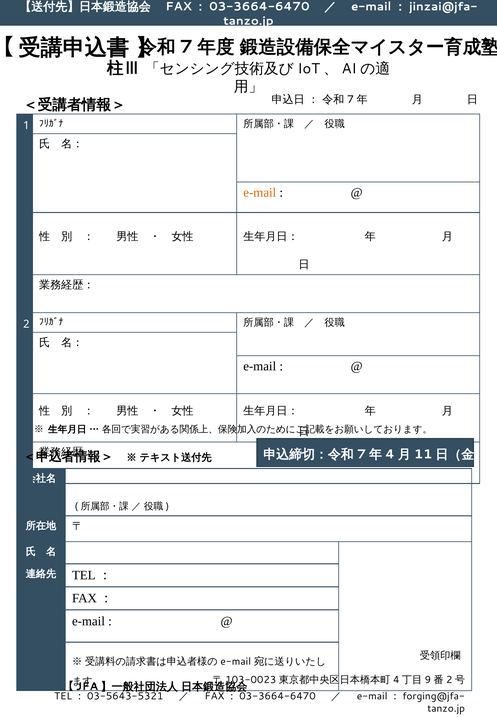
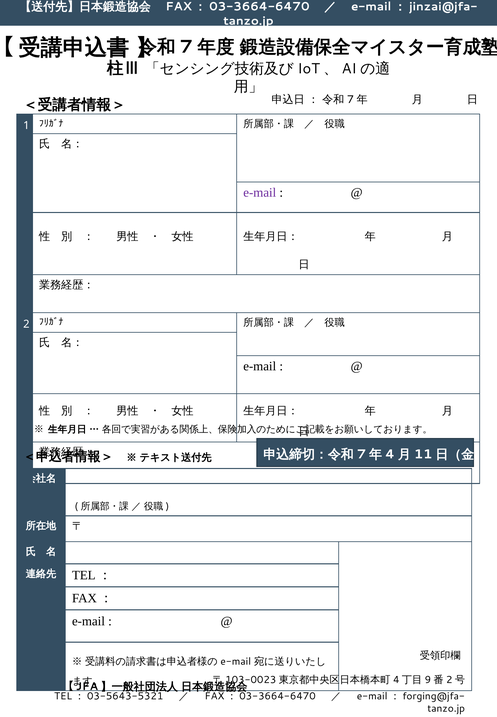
e-mail colour: orange -> purple (260, 193)
